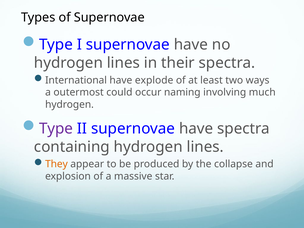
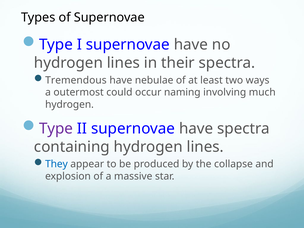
International: International -> Tremendous (76, 80)
explode: explode -> nebulae (154, 80)
They colour: orange -> blue (56, 164)
